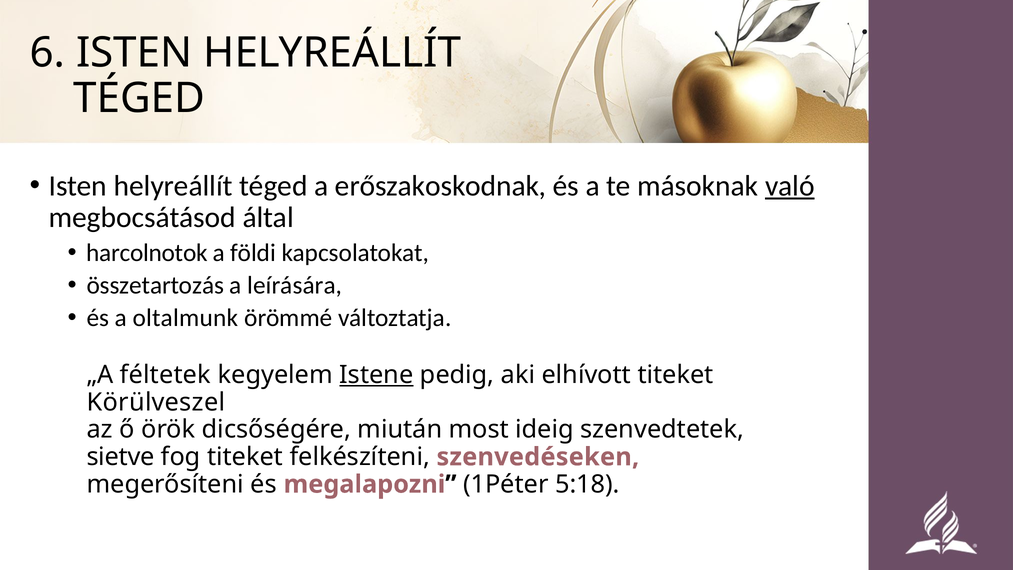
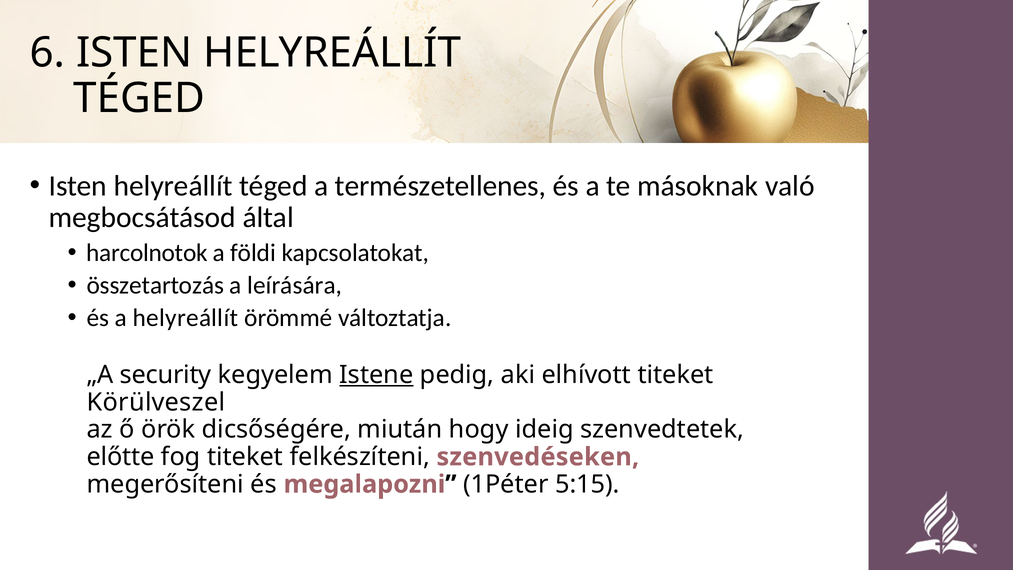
erőszakoskodnak: erőszakoskodnak -> természetellenes (441, 186)
való underline: present -> none (790, 186)
a oltalmunk: oltalmunk -> helyreállít (185, 318)
féltetek: féltetek -> security (166, 375)
most: most -> hogy (479, 429)
sietve: sietve -> előtte (121, 457)
5:18: 5:18 -> 5:15 (587, 484)
